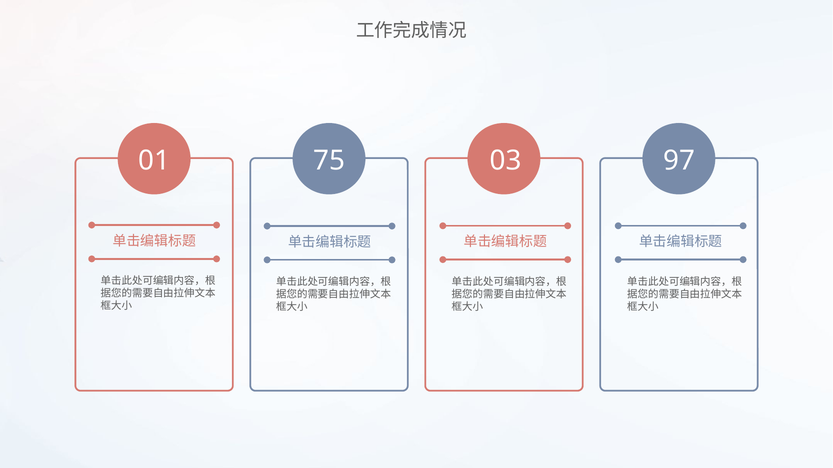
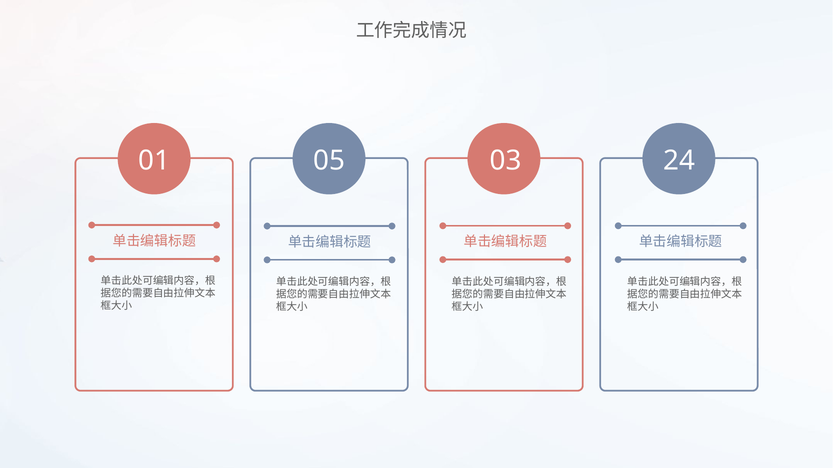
75: 75 -> 05 (329, 161)
97: 97 -> 24 (679, 161)
